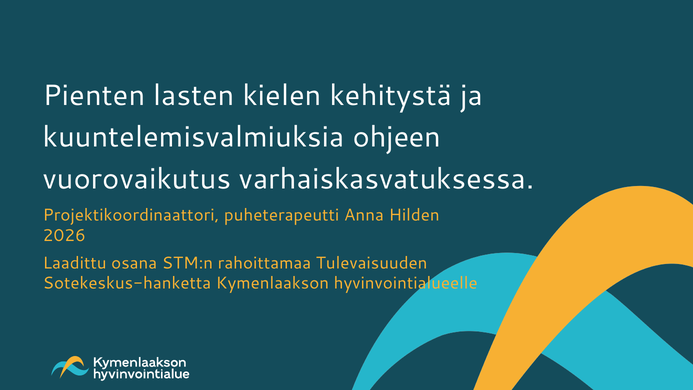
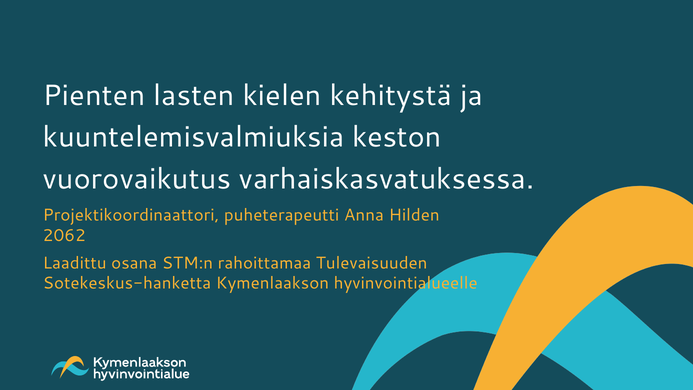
ohjeen: ohjeen -> keston (397, 137)
2026: 2026 -> 2062 (64, 235)
